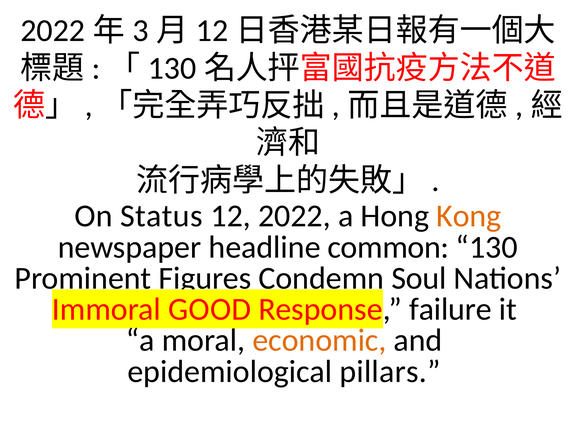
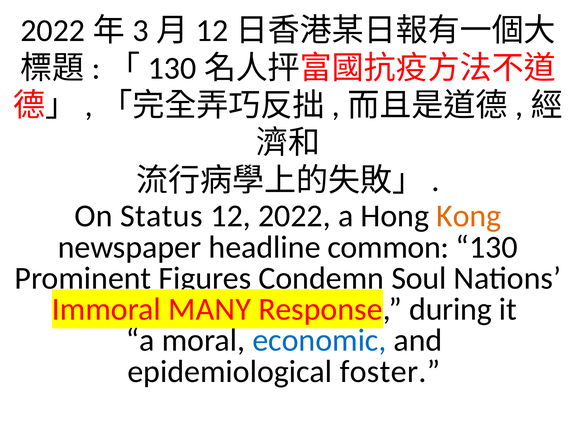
GOOD: GOOD -> MANY (210, 309)
failure: failure -> during (451, 309)
economic colour: orange -> blue (319, 340)
pillars: pillars -> foster (390, 372)
